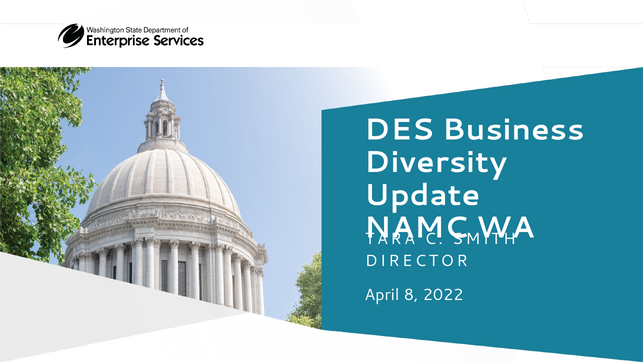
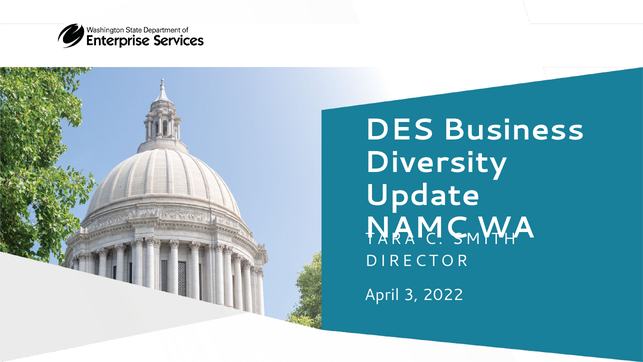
8: 8 -> 3 (411, 295)
